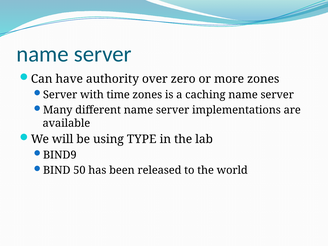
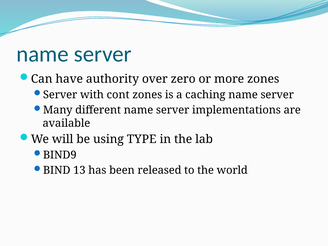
time: time -> cont (118, 95)
50: 50 -> 13 (79, 170)
